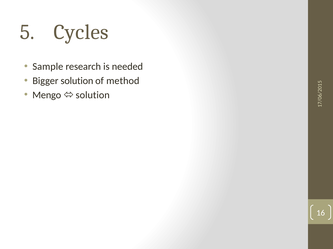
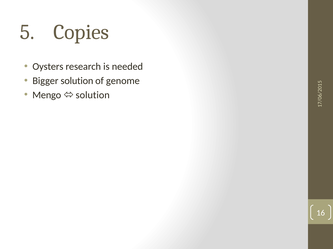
Cycles: Cycles -> Copies (81, 32)
Sample: Sample -> Oysters (48, 67)
method: method -> genome (123, 81)
